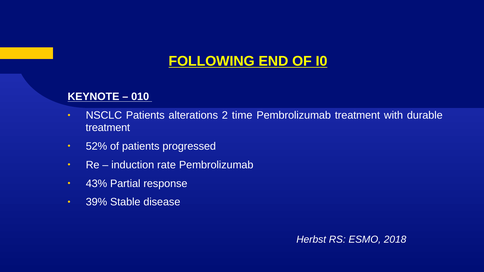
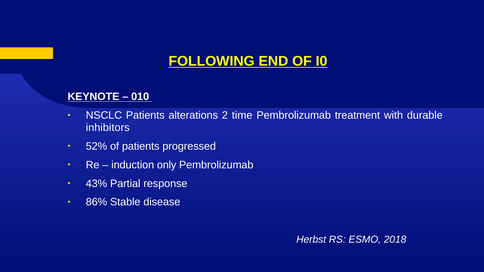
treatment: treatment -> inhibitors (108, 128)
rate: rate -> only (167, 165)
39%: 39% -> 86% (96, 202)
